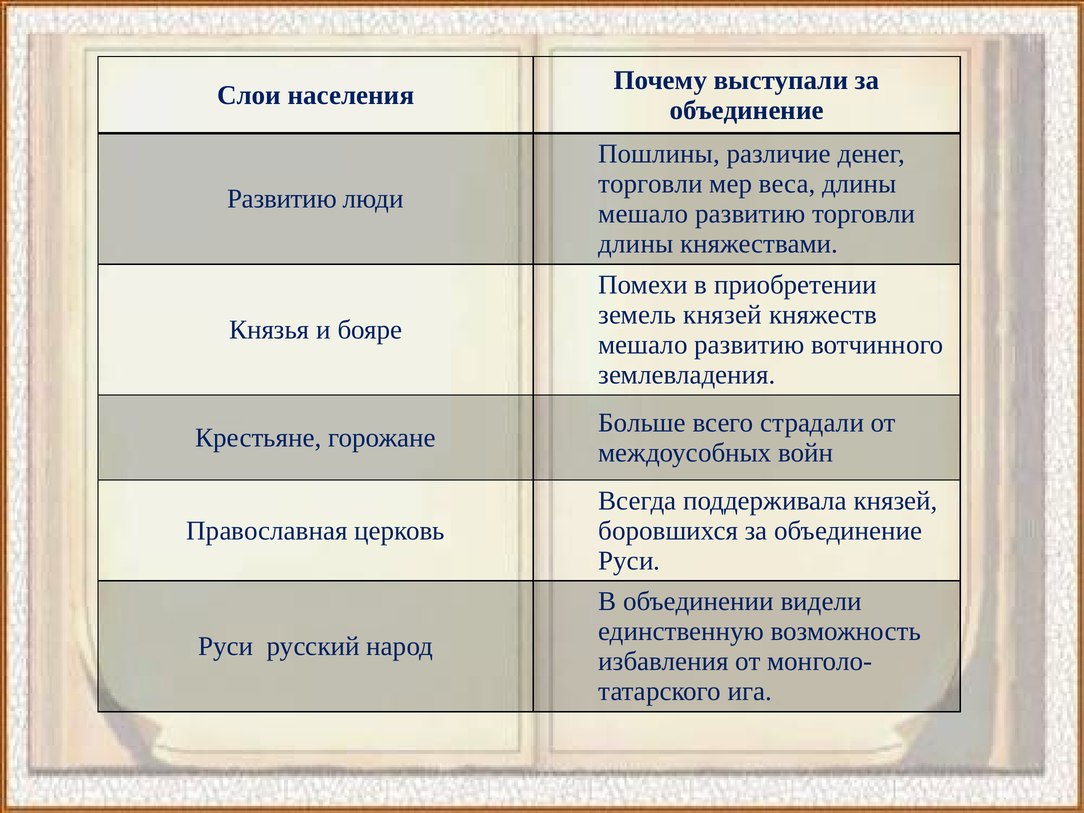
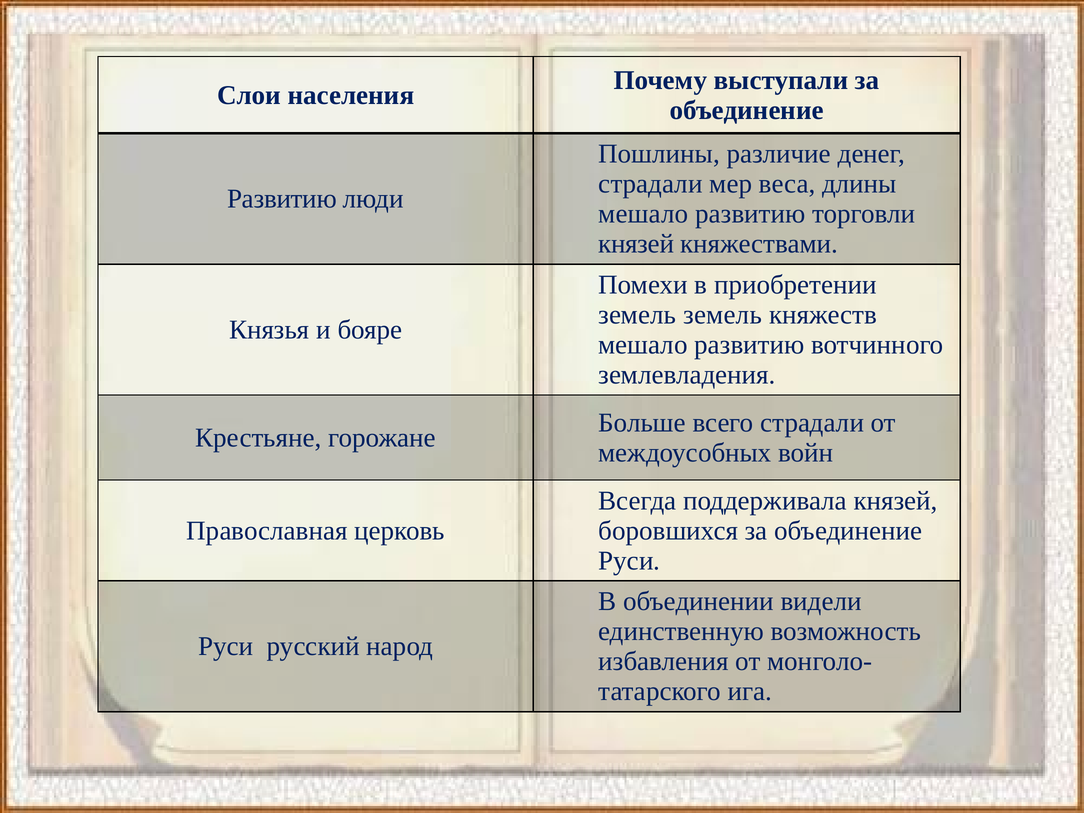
торговли: торговли -> страдали (650, 184)
длины: длины -> князей (636, 244)
земель князей: князей -> земель (723, 315)
